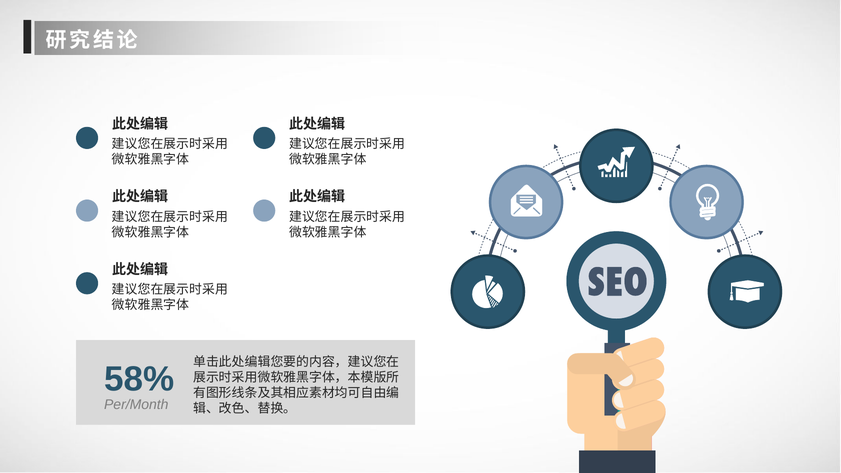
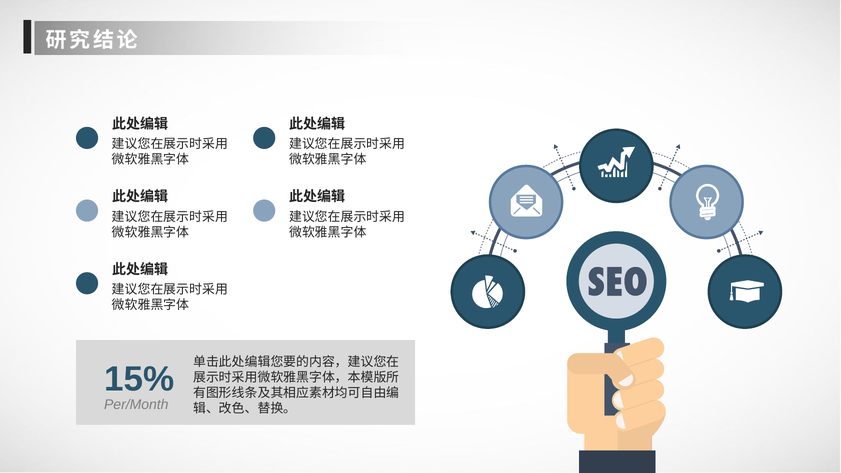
58%: 58% -> 15% (139, 379)
